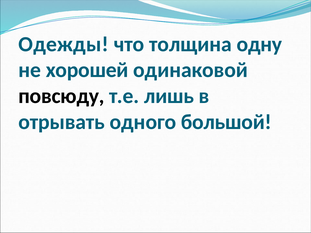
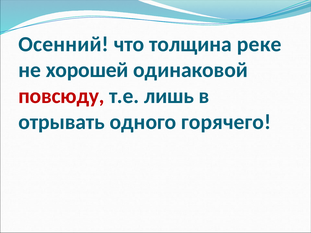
Одежды: Одежды -> Осенний (64, 44)
одну: одну -> реке (259, 44)
повсюду colour: black -> red (61, 96)
большой: большой -> горячего (226, 122)
